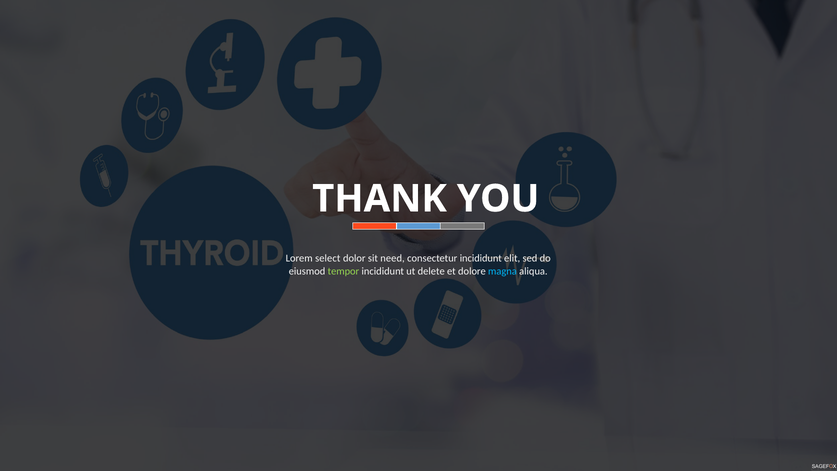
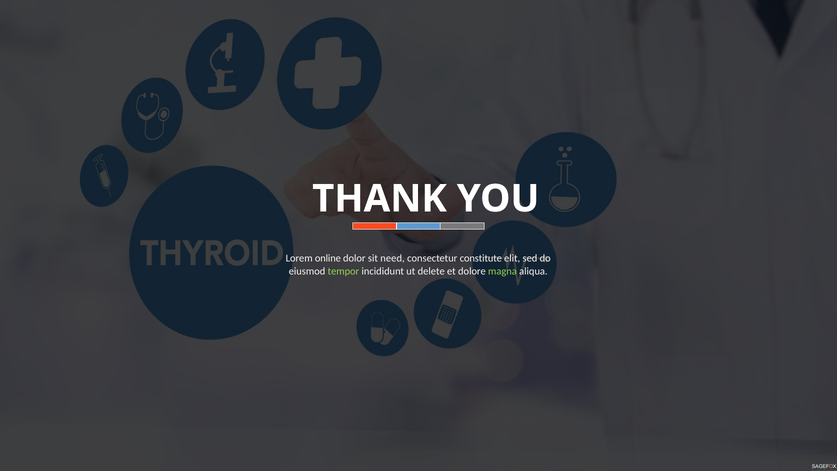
select: select -> online (328, 258)
consectetur incididunt: incididunt -> constitute (481, 258)
magna colour: light blue -> light green (502, 271)
